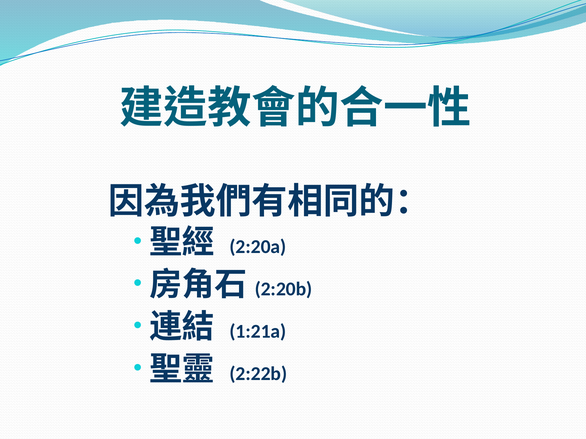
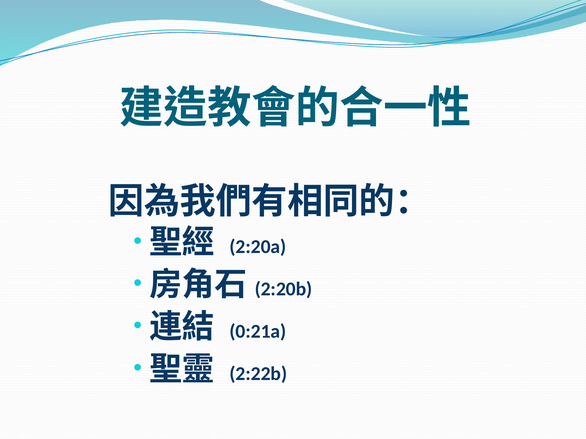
1:21a: 1:21a -> 0:21a (258, 332)
